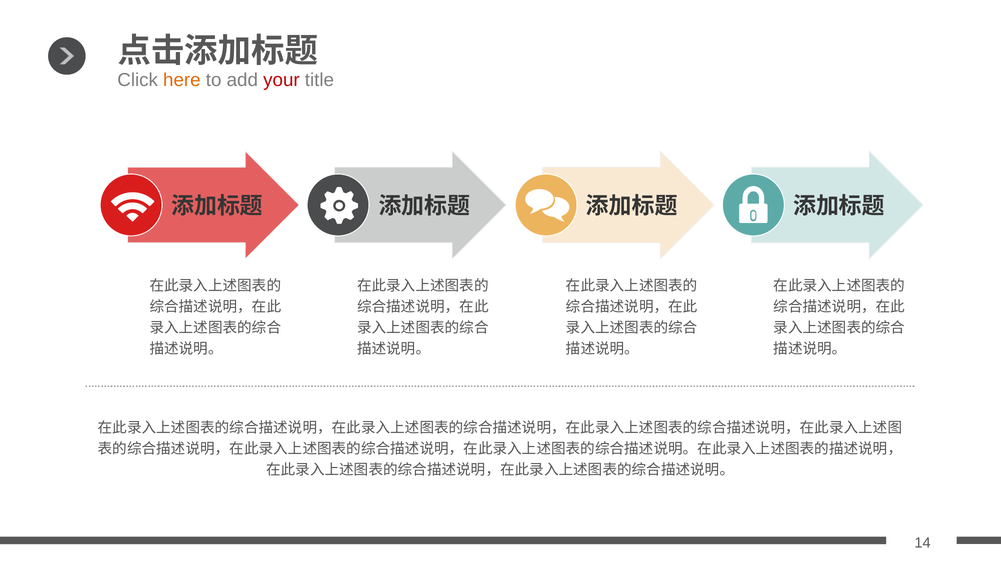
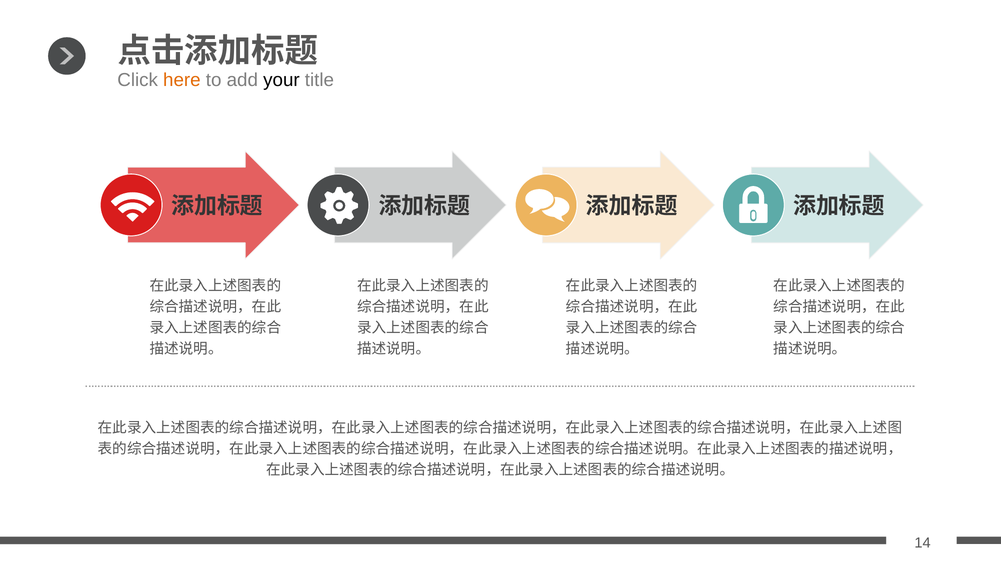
your colour: red -> black (281, 80)
